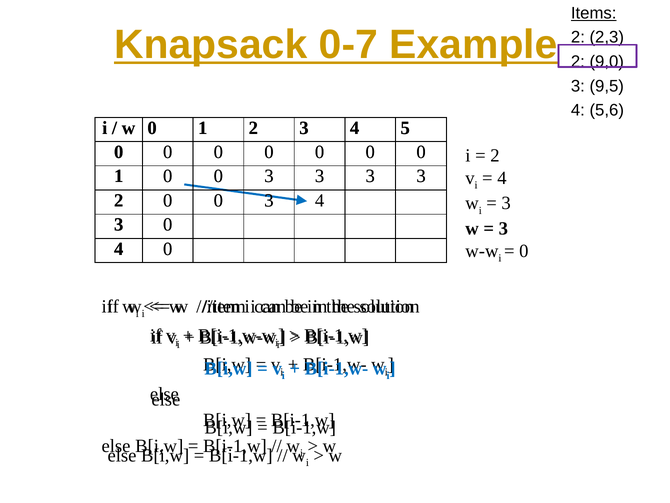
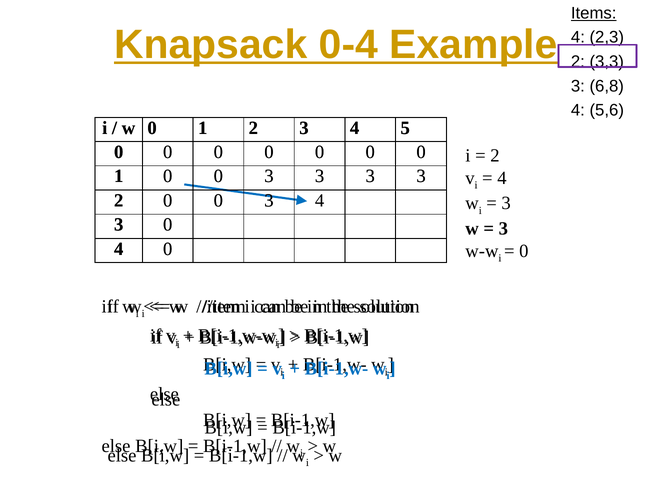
0-7: 0-7 -> 0-4 (348, 45)
2: 2 -> 4 (578, 37)
9,0: 9,0 -> 3,3 (607, 62)
9,5: 9,5 -> 6,8 (607, 86)
